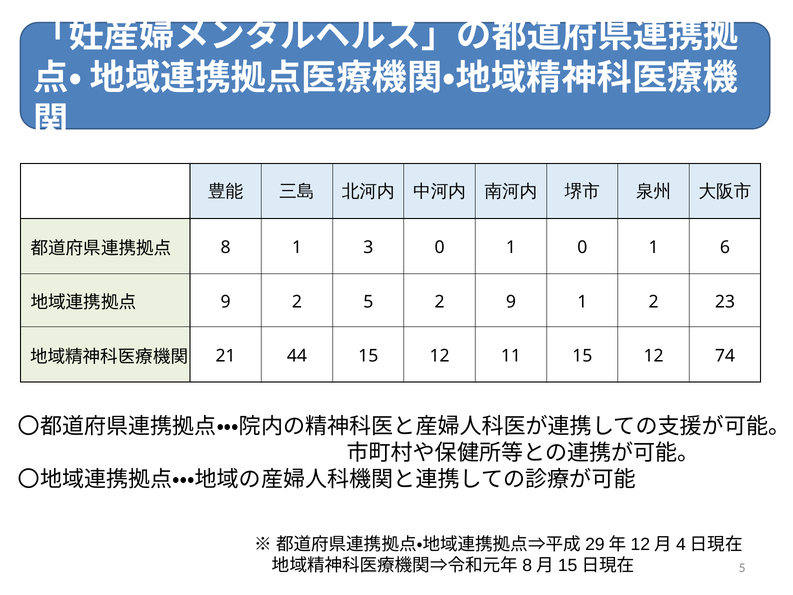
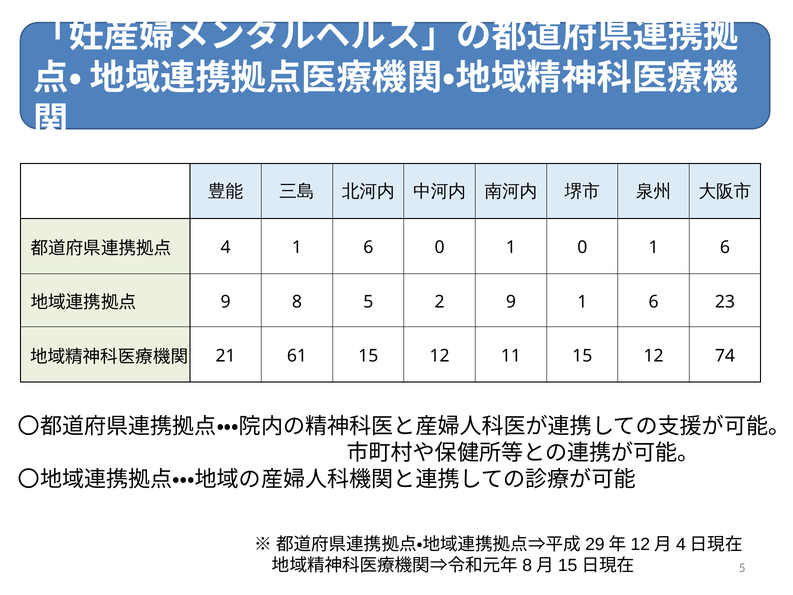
8: 8 -> 4 (226, 248)
3: 3 -> 6 (368, 248)
9 2: 2 -> 8 (297, 302)
9 1 2: 2 -> 6 (654, 302)
44: 44 -> 61 (297, 356)
